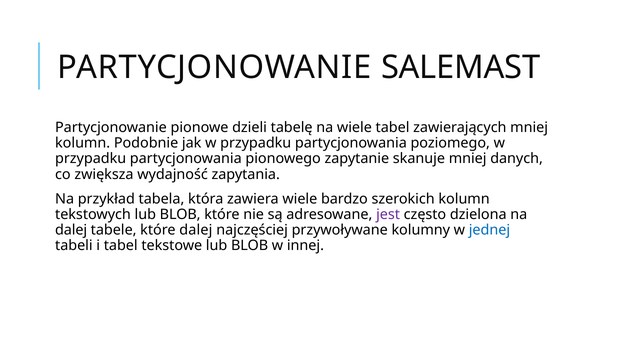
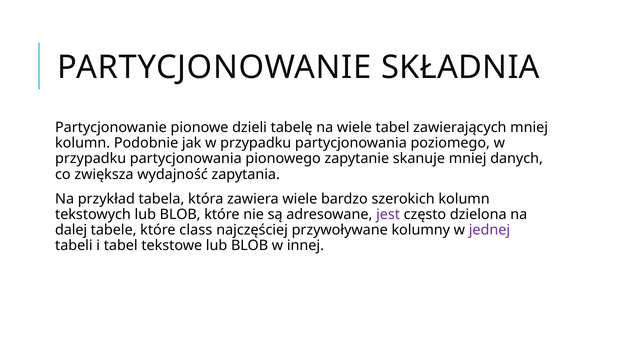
SALEMAST: SALEMAST -> SKŁADNIA (460, 67)
które dalej: dalej -> class (196, 230)
jednej colour: blue -> purple (489, 230)
